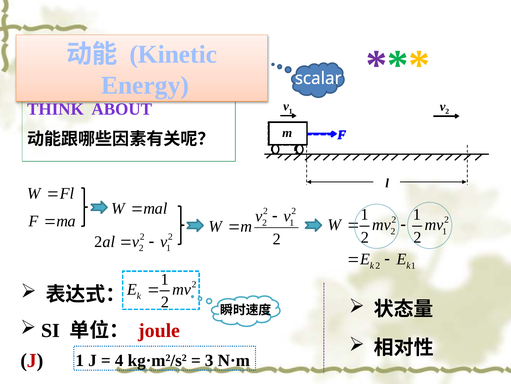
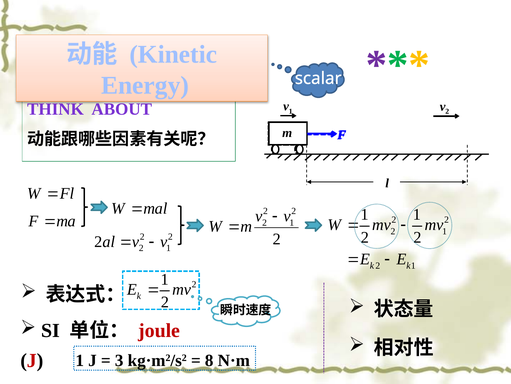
4: 4 -> 3 (119, 360)
3: 3 -> 8 (209, 360)
